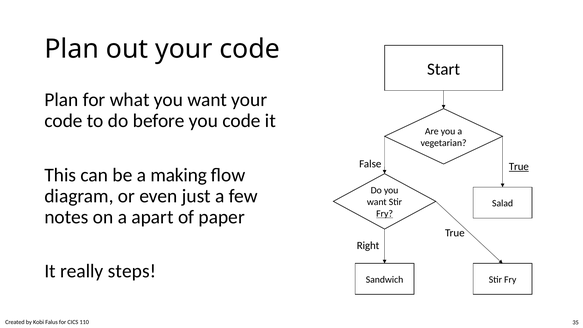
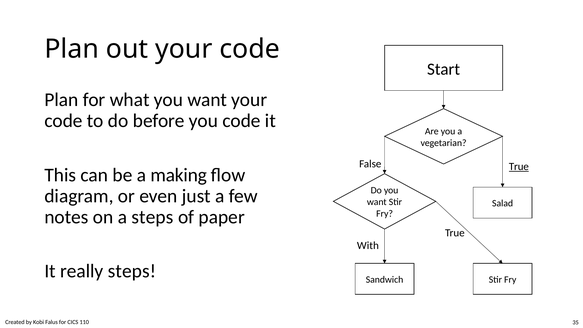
a apart: apart -> steps (152, 217)
Fry underline: present -> none (385, 214)
Right: Right -> With (368, 245)
